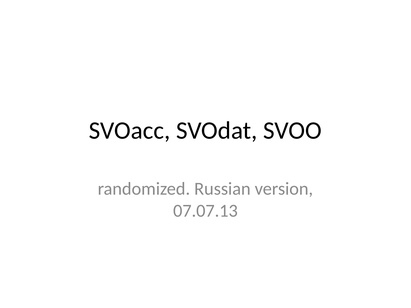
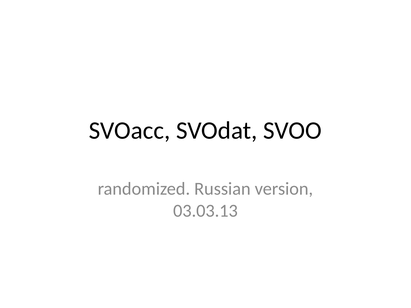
07.07.13: 07.07.13 -> 03.03.13 (205, 211)
